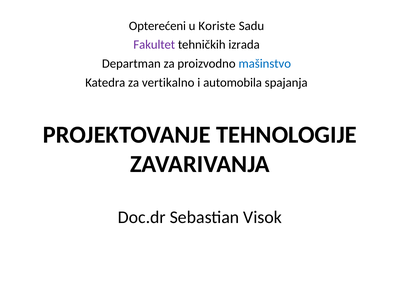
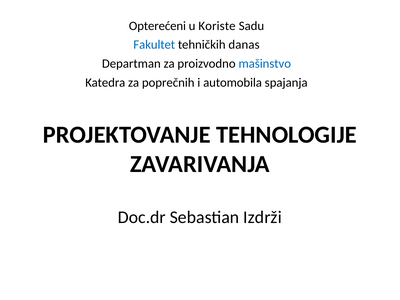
Fakultet colour: purple -> blue (154, 45)
izrada: izrada -> danas (244, 45)
vertikalno: vertikalno -> poprečnih (168, 83)
Visok: Visok -> Izdrži (263, 217)
